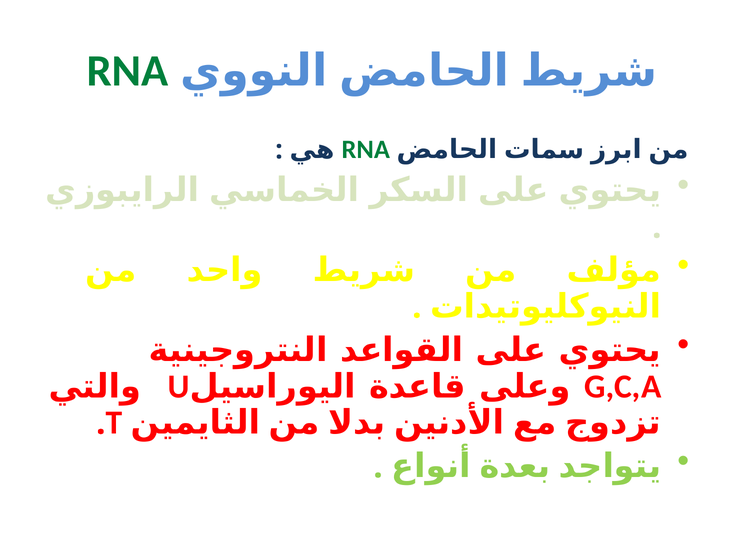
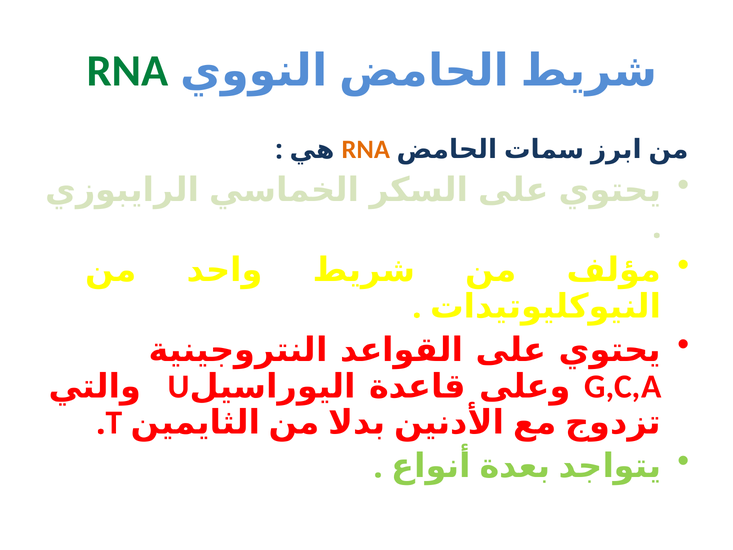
RNA colour: green -> orange (366, 150)
